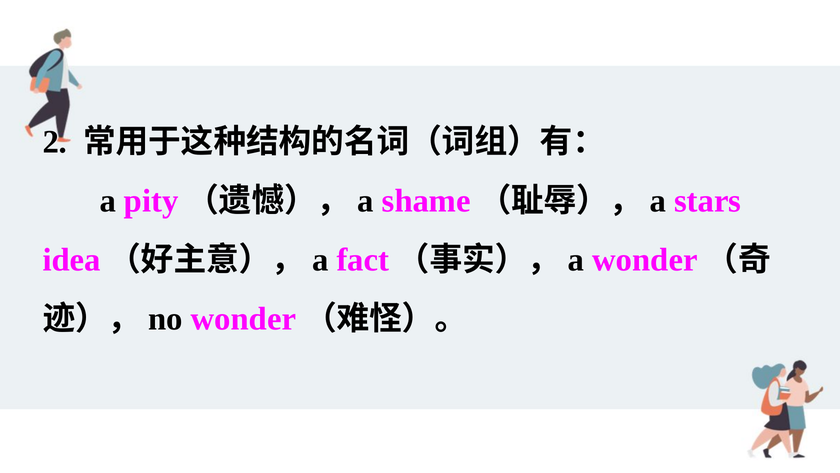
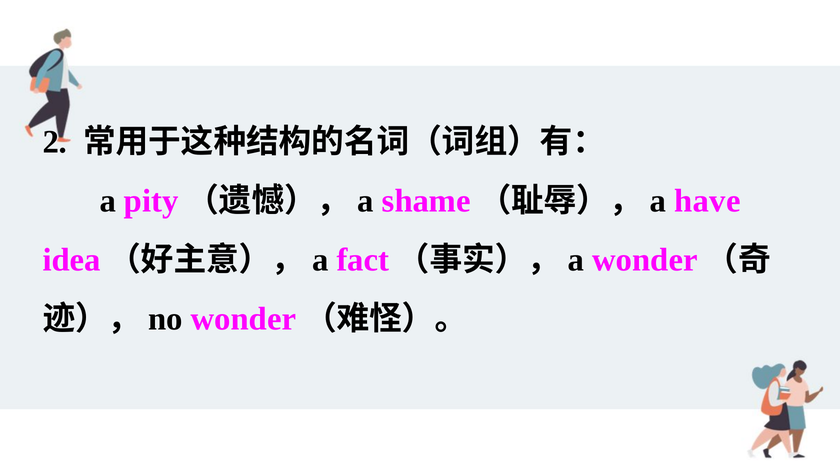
stars: stars -> have (707, 201)
